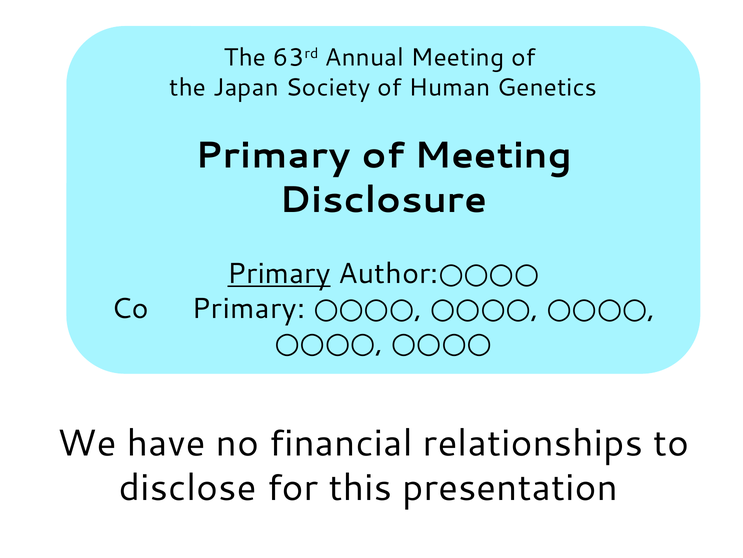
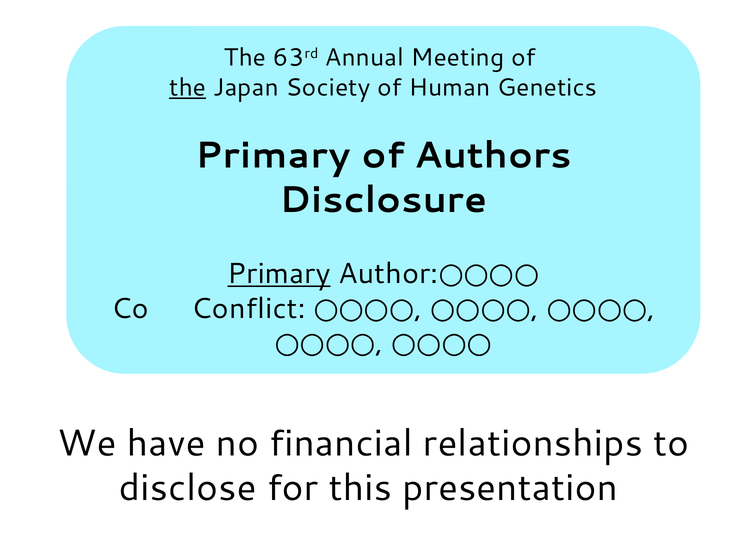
the underline: none -> present (188, 87)
of Meeting: Meeting -> Authors (493, 155)
Co Primary: Primary -> Conflict (249, 308)
